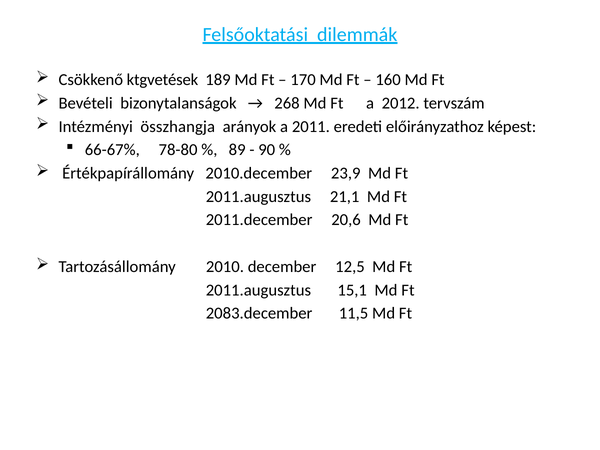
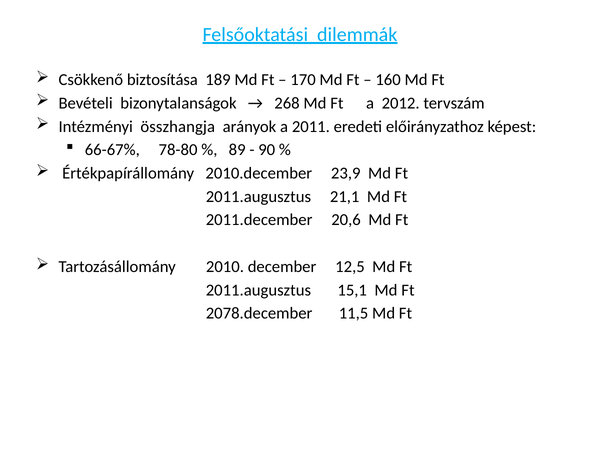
ktgvetések: ktgvetések -> biztosítása (162, 80)
2083.december: 2083.december -> 2078.december (259, 313)
